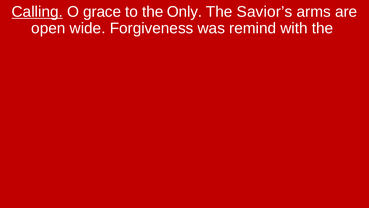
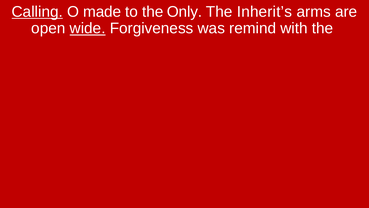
grace: grace -> made (102, 12)
Savior’s: Savior’s -> Inherit’s (264, 12)
wide underline: none -> present (88, 28)
